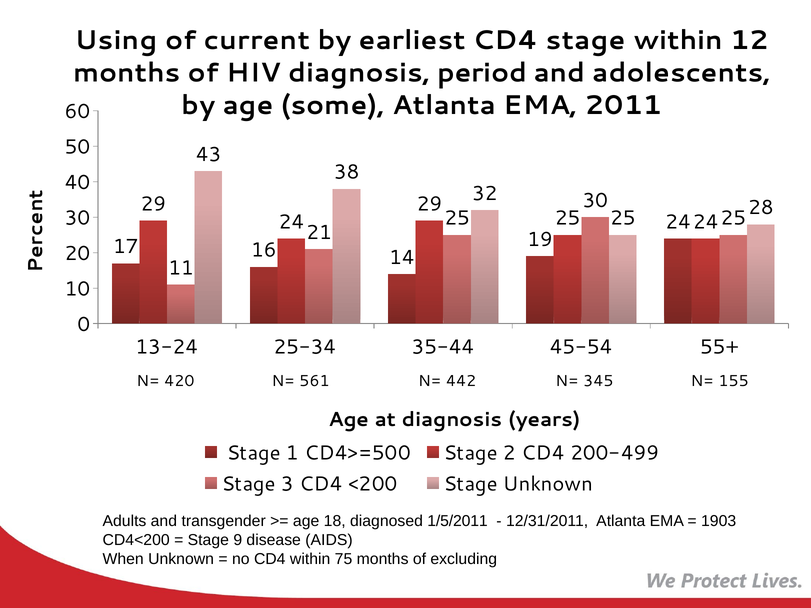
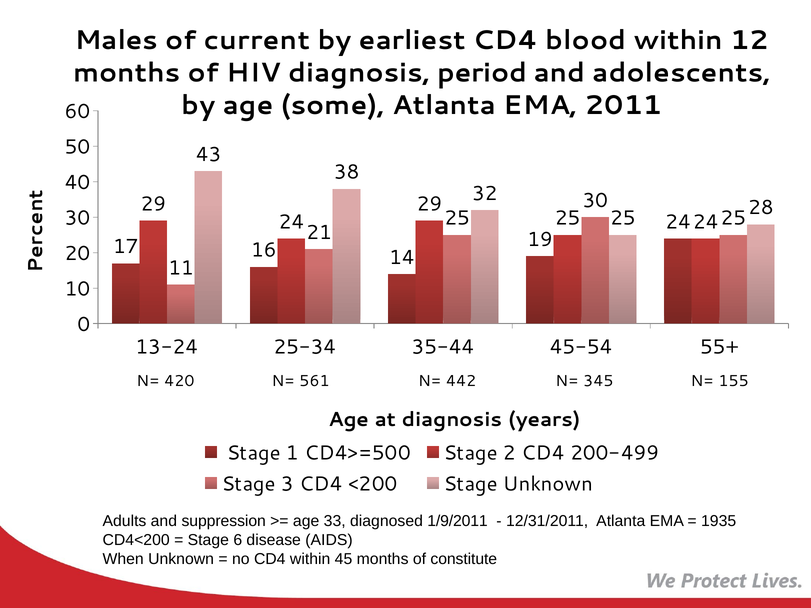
Using: Using -> Males (116, 40)
CD4 stage: stage -> blood (586, 40)
transgender: transgender -> suppression (224, 521)
18: 18 -> 33 (335, 521)
1/5/2011: 1/5/2011 -> 1/9/2011 (457, 521)
1903: 1903 -> 1935 (719, 521)
9: 9 -> 6 (238, 540)
75: 75 -> 45 (344, 559)
excluding: excluding -> constitute (464, 559)
